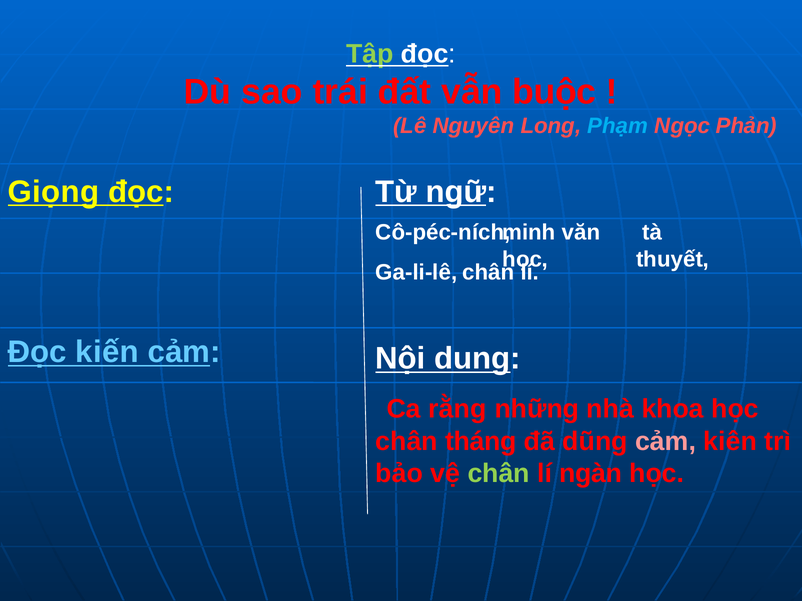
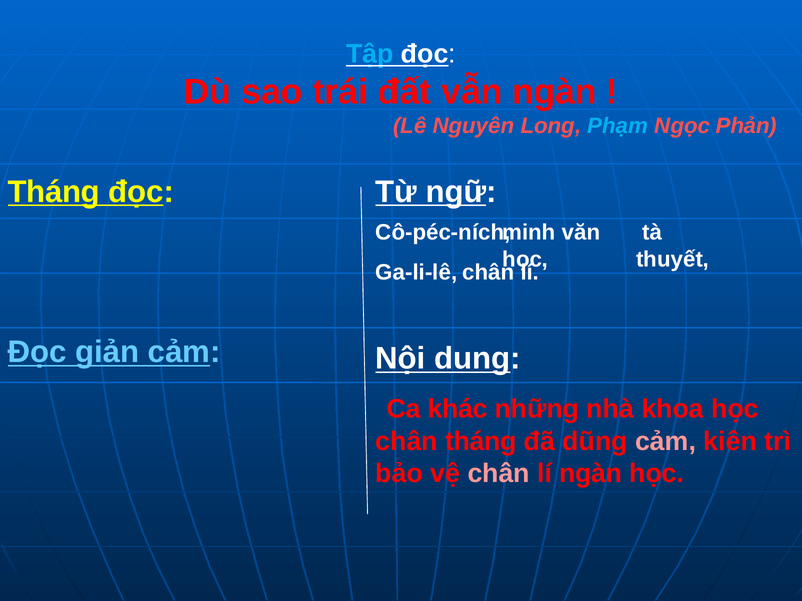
Tập colour: light green -> light blue (370, 54)
vẫn buộc: buộc -> ngàn (554, 92)
Giọng: Giọng -> Tháng (54, 192)
kiến: kiến -> giản (107, 352)
rằng: rằng -> khác (458, 409)
chân colour: light green -> pink (499, 474)
